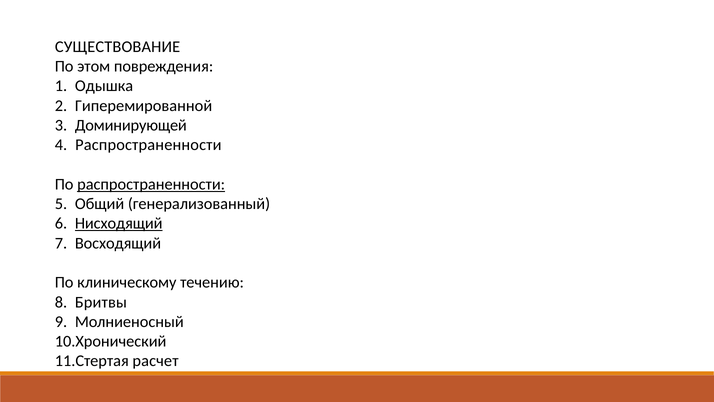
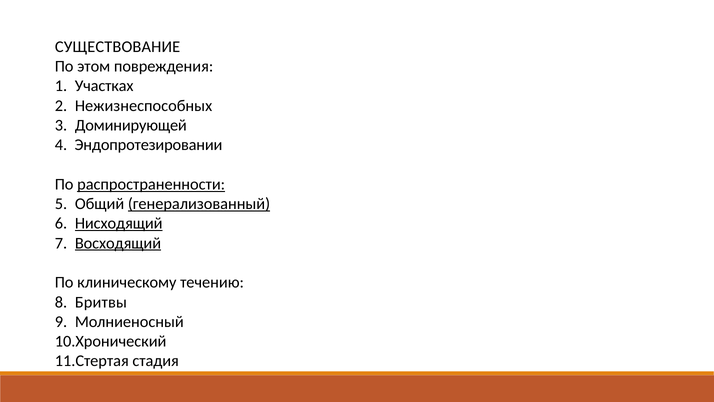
Одышка: Одышка -> Участках (104, 86)
Гиперемированной: Гиперемированной -> Нежизнеспособных (144, 106)
Распространенности: Распространенности -> Эндопротезировании (149, 145)
генерализованный underline: none -> present (199, 204)
Восходящий underline: none -> present (118, 243)
расчет: расчет -> стадия (156, 361)
